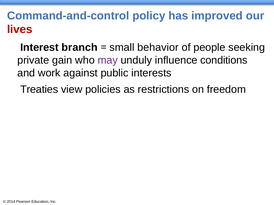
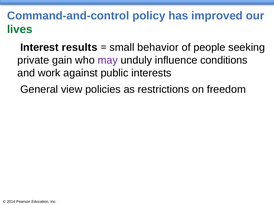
lives colour: red -> green (20, 29)
branch: branch -> results (80, 47)
Treaties: Treaties -> General (39, 90)
